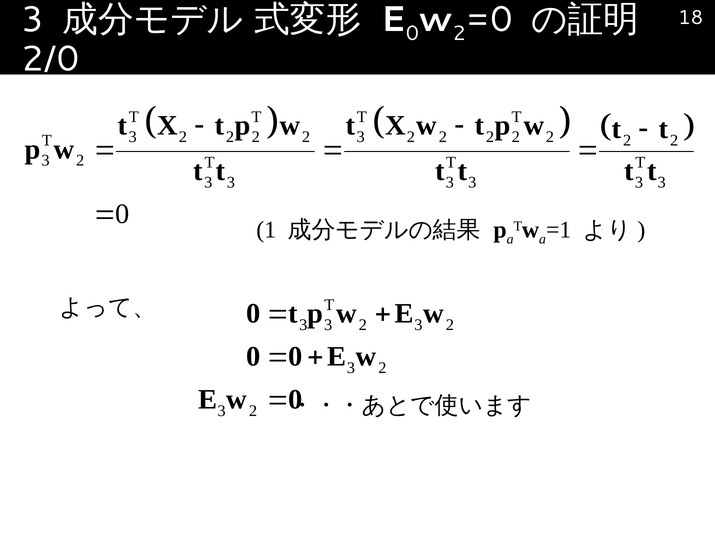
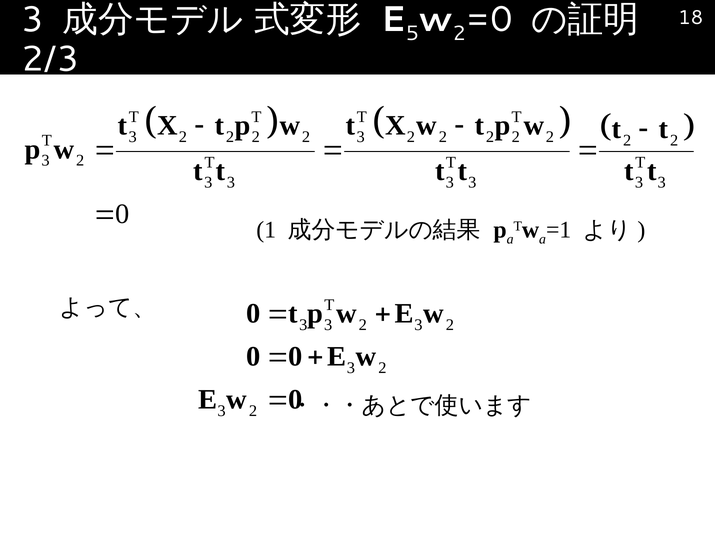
0: 0 -> 5 (412, 33)
2/0: 2/0 -> 2/3 (50, 59)
